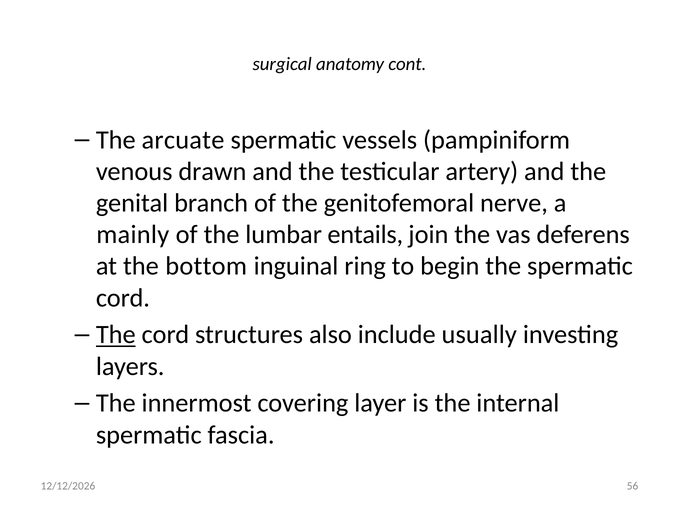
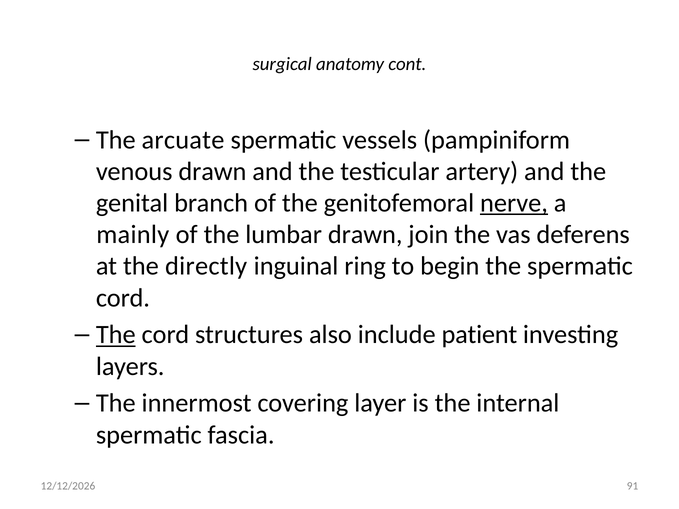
nerve underline: none -> present (514, 203)
lumbar entails: entails -> drawn (365, 235)
bottom: bottom -> directly (206, 266)
usually: usually -> patient (479, 335)
56: 56 -> 91 (633, 486)
